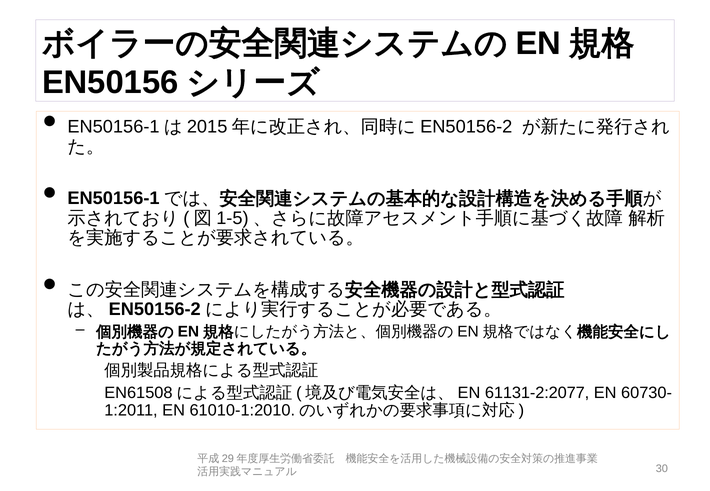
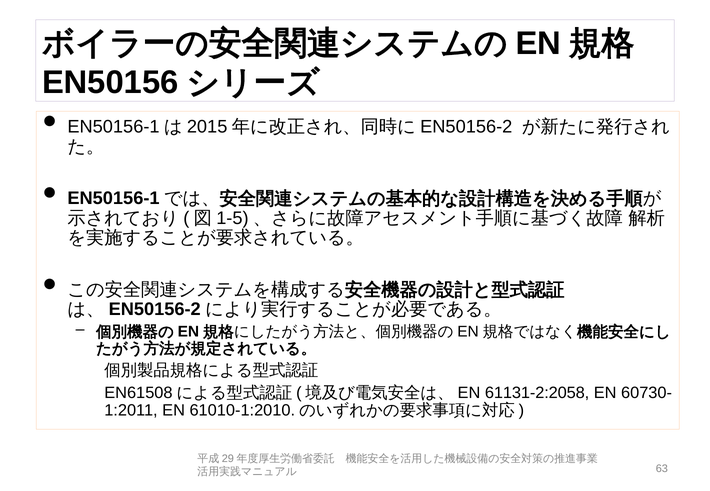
61131-2:2077: 61131-2:2077 -> 61131-2:2058 (537, 393)
30: 30 -> 63 (662, 469)
